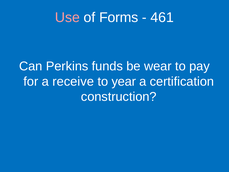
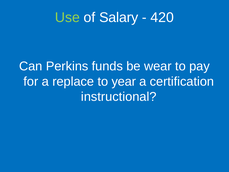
Use colour: pink -> light green (67, 17)
Forms: Forms -> Salary (119, 17)
461: 461 -> 420 (162, 17)
receive: receive -> replace (73, 81)
construction: construction -> instructional (119, 97)
